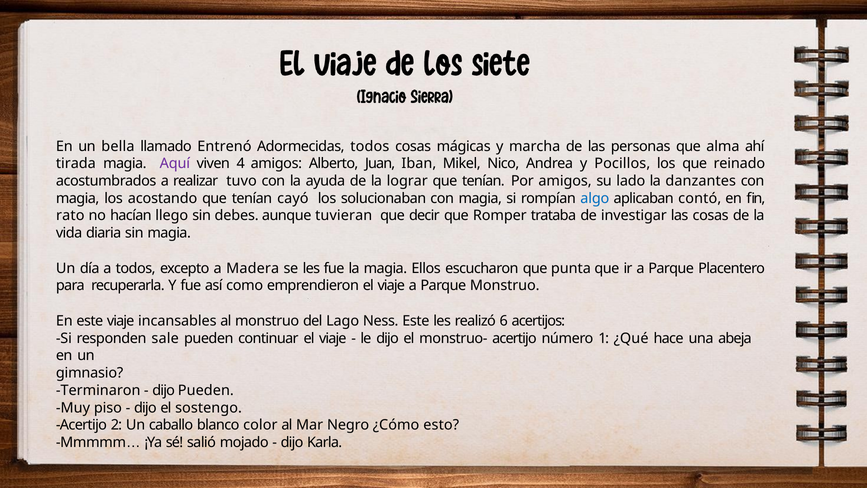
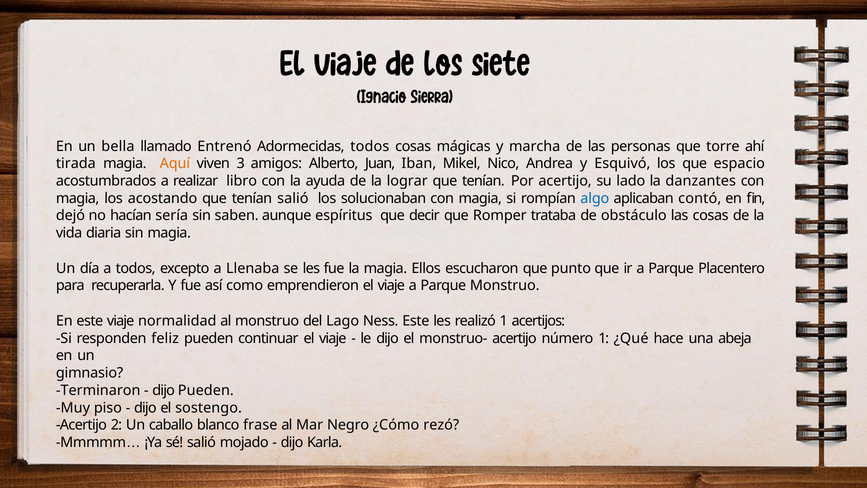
alma: alma -> torre (723, 146)
Aquí colour: purple -> orange (175, 164)
4: 4 -> 3 (241, 164)
Pocillos: Pocillos -> Esquivó (622, 164)
reinado: reinado -> espacio (739, 164)
tuvo: tuvo -> libro (242, 181)
Por amigos: amigos -> acertijo (565, 181)
tenían cayó: cayó -> salió (293, 198)
rato: rato -> dejó (70, 216)
llego: llego -> sería (172, 216)
debes: debes -> saben (237, 216)
tuvieran: tuvieran -> espíritus (344, 216)
investigar: investigar -> obstáculo (634, 216)
Madera: Madera -> Llenaba (253, 268)
punta: punta -> punto (571, 268)
incansables: incansables -> normalidad (177, 321)
realizó 6: 6 -> 1 (504, 321)
sale: sale -> feliz (165, 338)
color: color -> frase (260, 425)
esto: esto -> rezó (441, 425)
